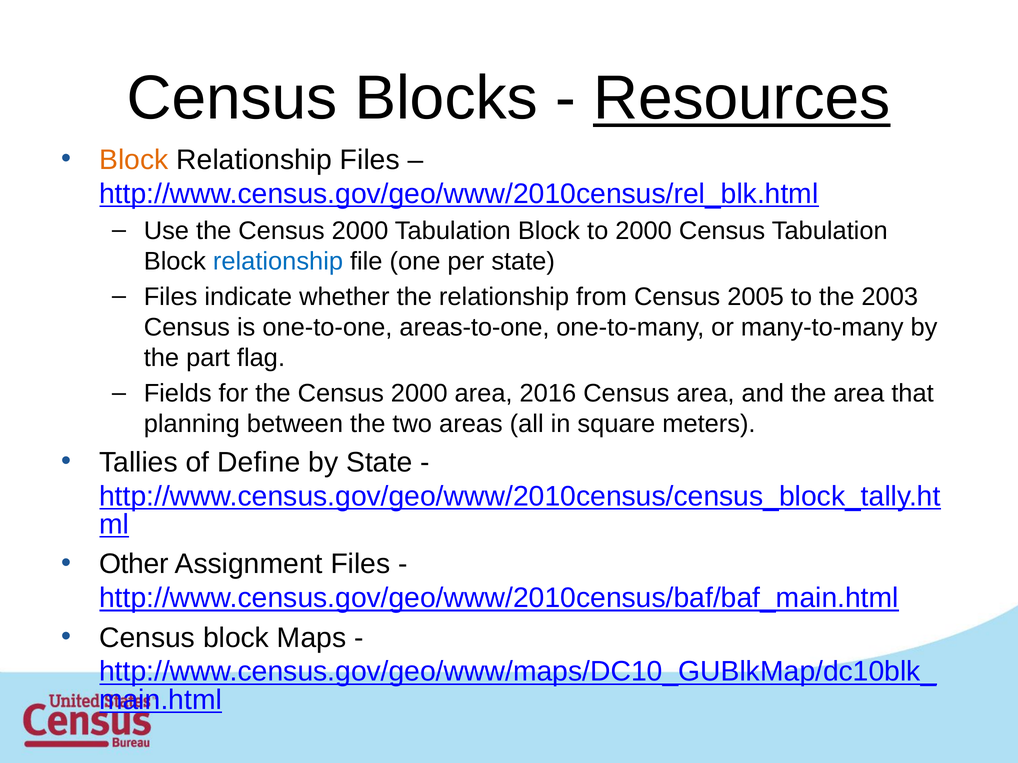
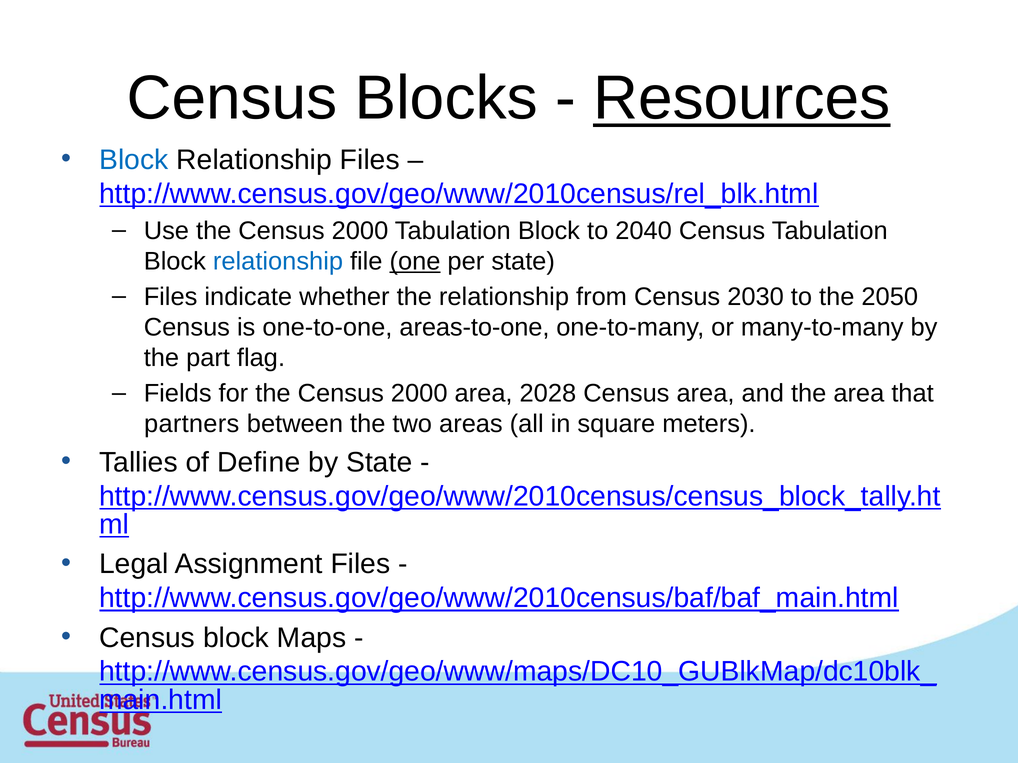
Block colour: orange -> blue (134, 160)
to 2000: 2000 -> 2040 (644, 231)
one underline: none -> present (415, 261)
2005: 2005 -> 2030 (756, 297)
2003: 2003 -> 2050 (890, 297)
2016: 2016 -> 2028 (548, 394)
planning: planning -> partners (192, 424)
Other: Other -> Legal (134, 564)
